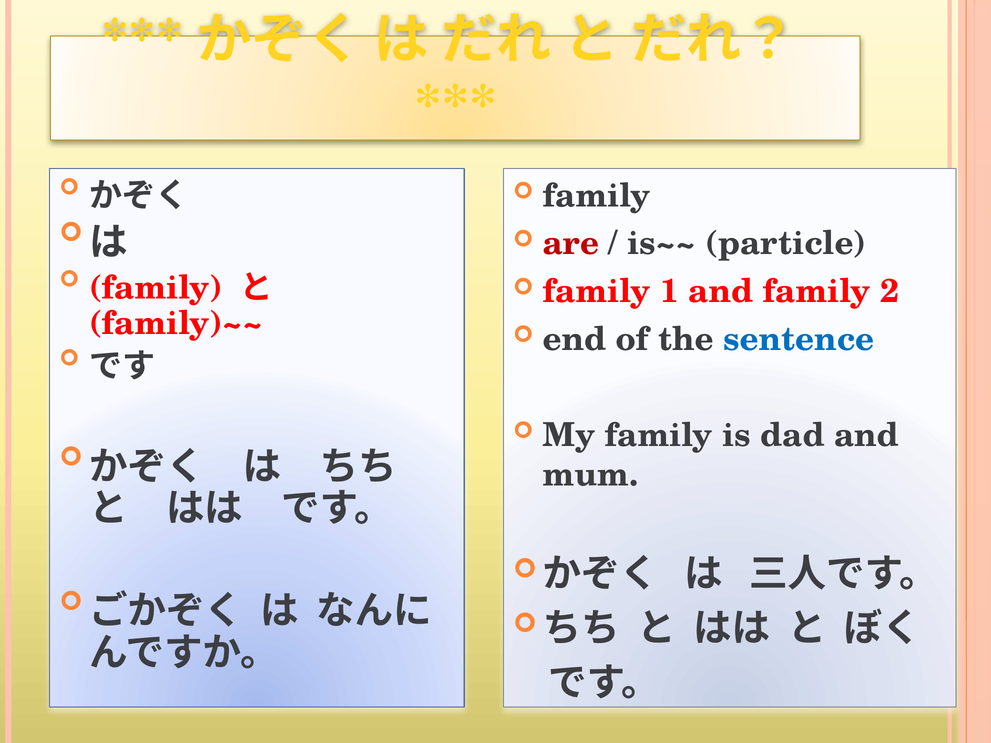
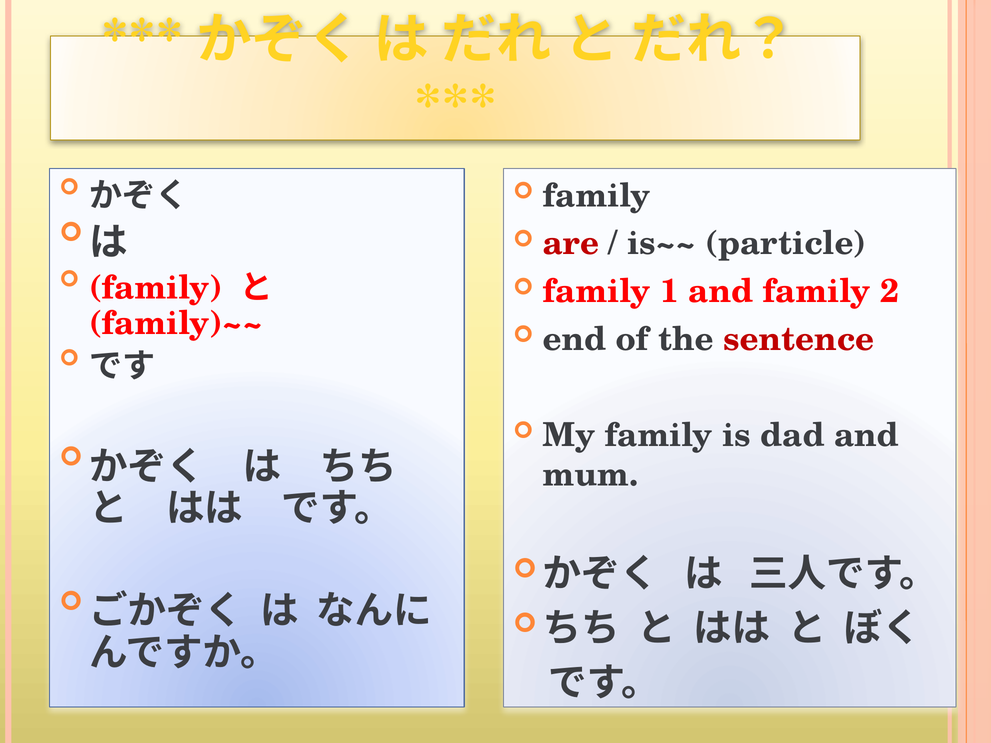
sentence colour: blue -> red (799, 339)
